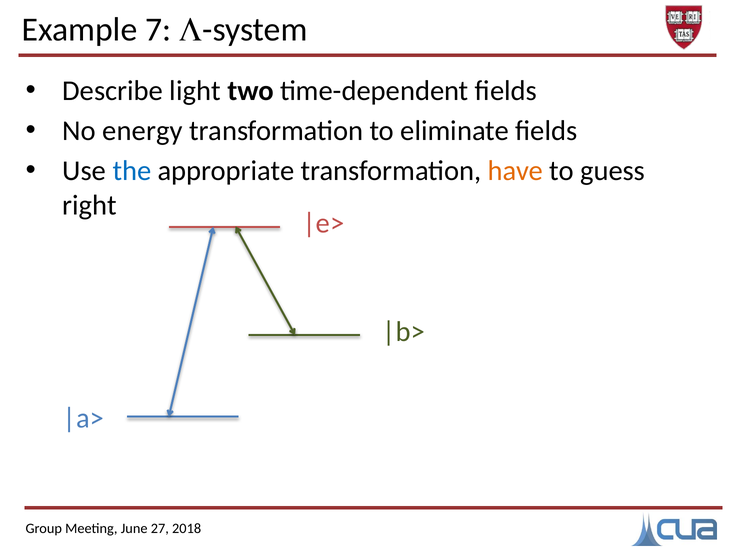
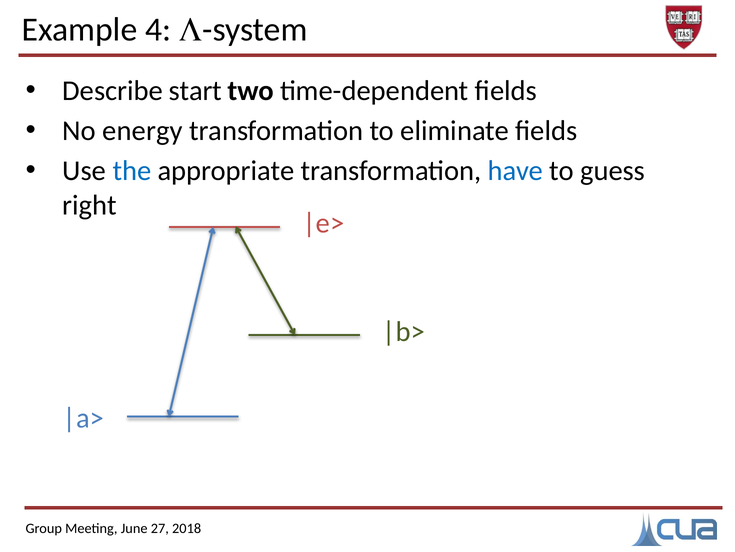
7: 7 -> 4 (158, 29)
light: light -> start (195, 91)
have colour: orange -> blue (516, 171)
